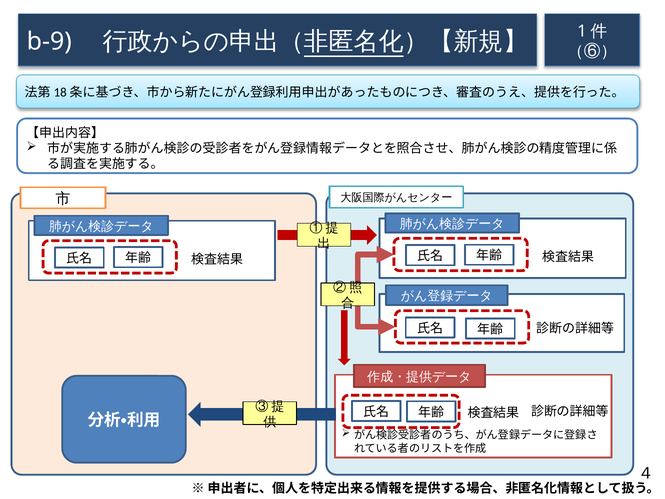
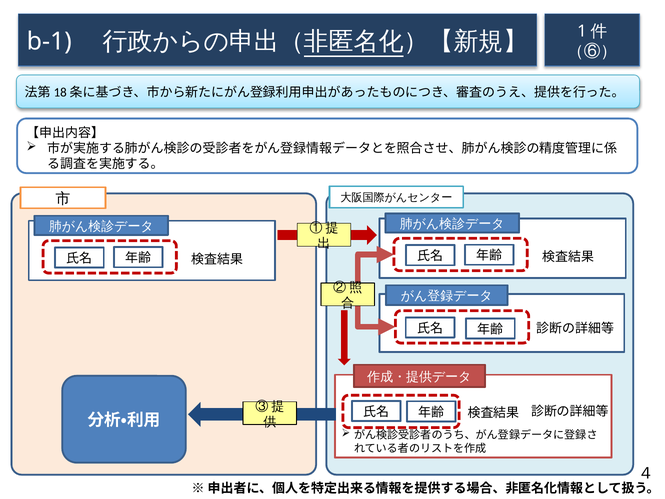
b-9: b-9 -> b-1 (49, 42)
